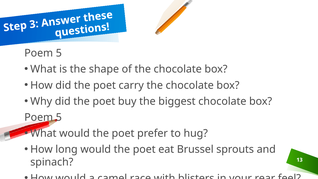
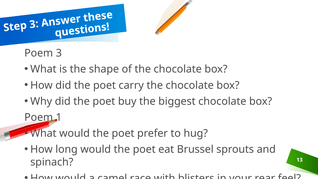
5: 5 -> 3 (59, 53)
5: 5 -> 1 (59, 117)
